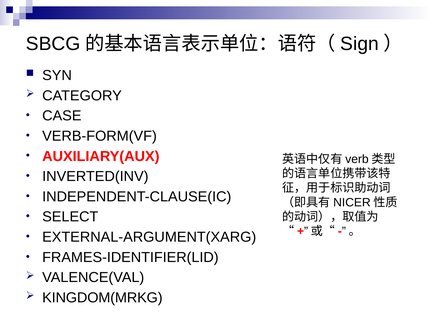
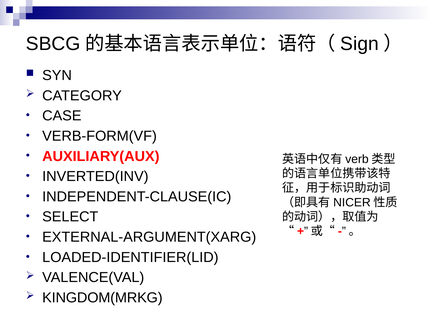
FRAMES-IDENTIFIER(LID: FRAMES-IDENTIFIER(LID -> LOADED-IDENTIFIER(LID (130, 257)
